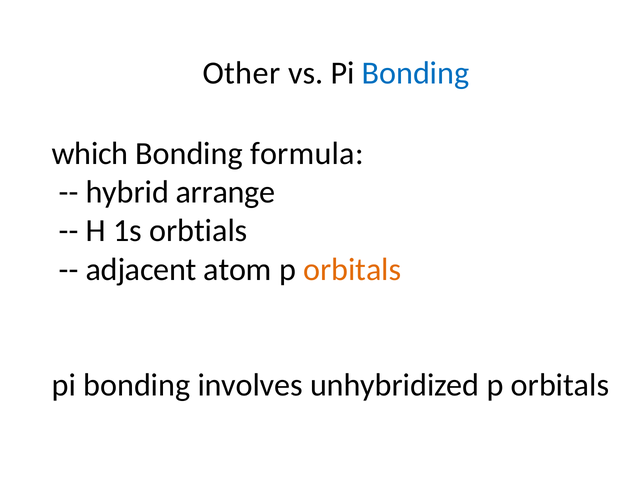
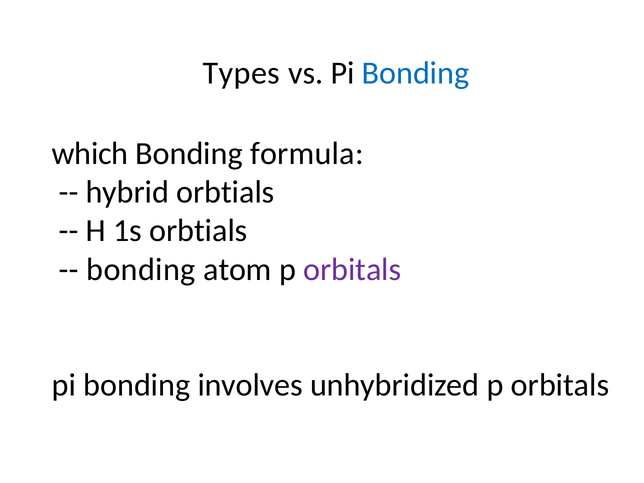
Other: Other -> Types (242, 73)
hybrid arrange: arrange -> orbtials (225, 192)
adjacent: adjacent -> bonding (141, 269)
orbitals colour: orange -> purple (352, 269)
